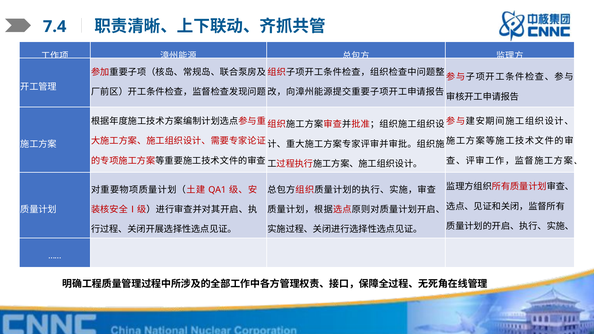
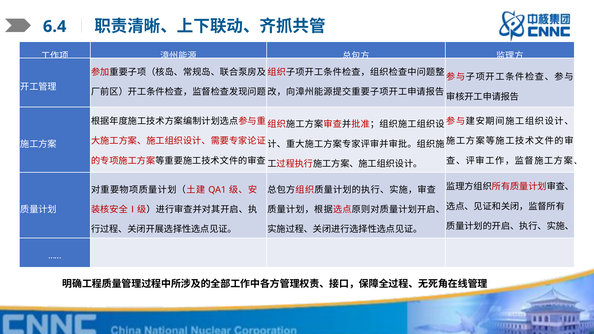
7.4: 7.4 -> 6.4 (55, 27)
